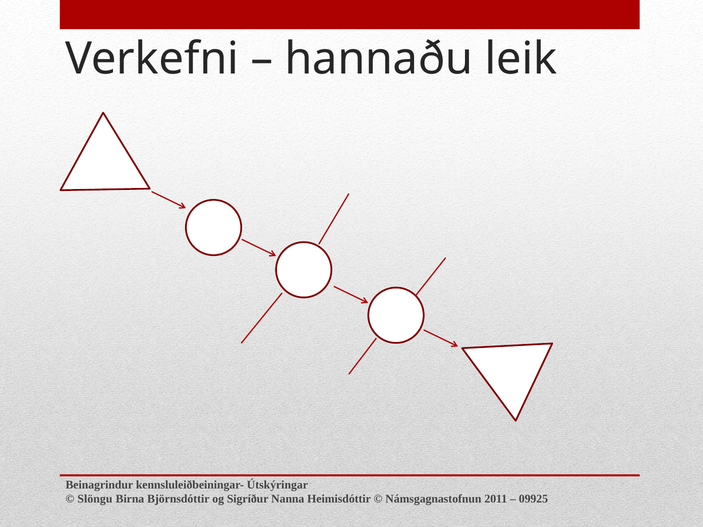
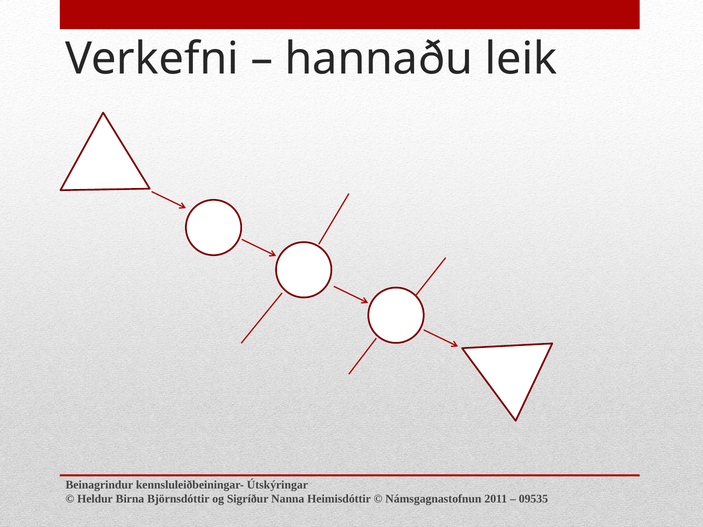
Slöngu: Slöngu -> Heldur (95, 499)
09925: 09925 -> 09535 (533, 499)
